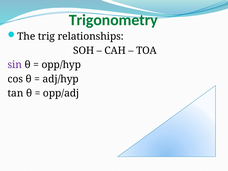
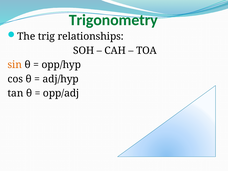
sin colour: purple -> orange (15, 65)
